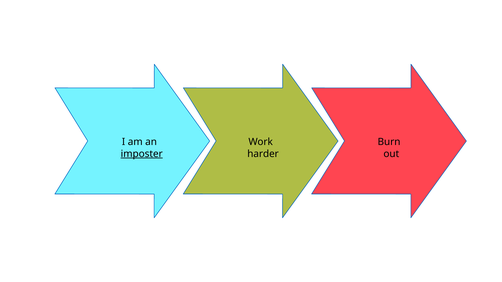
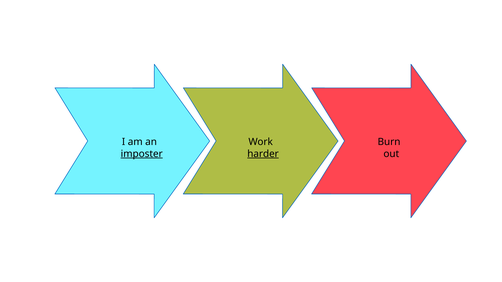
harder underline: none -> present (263, 154)
